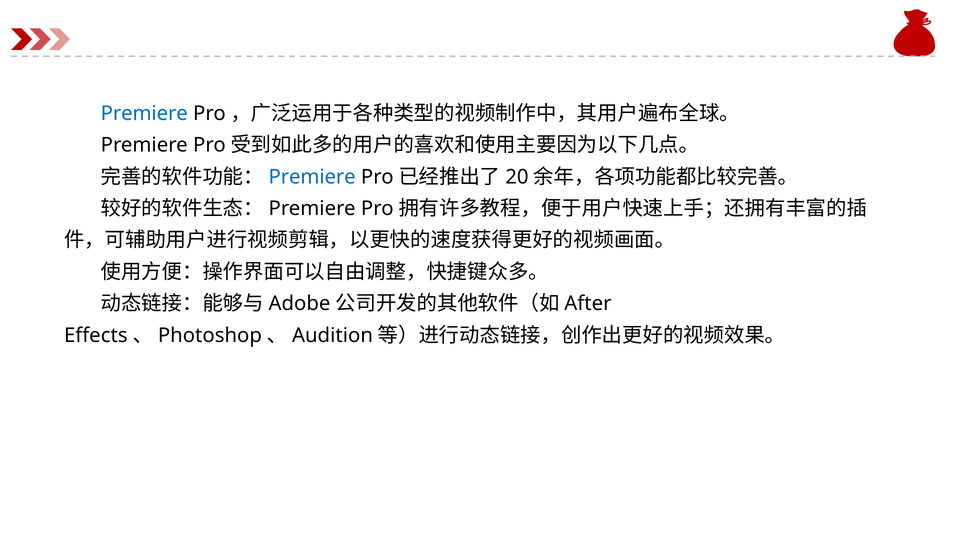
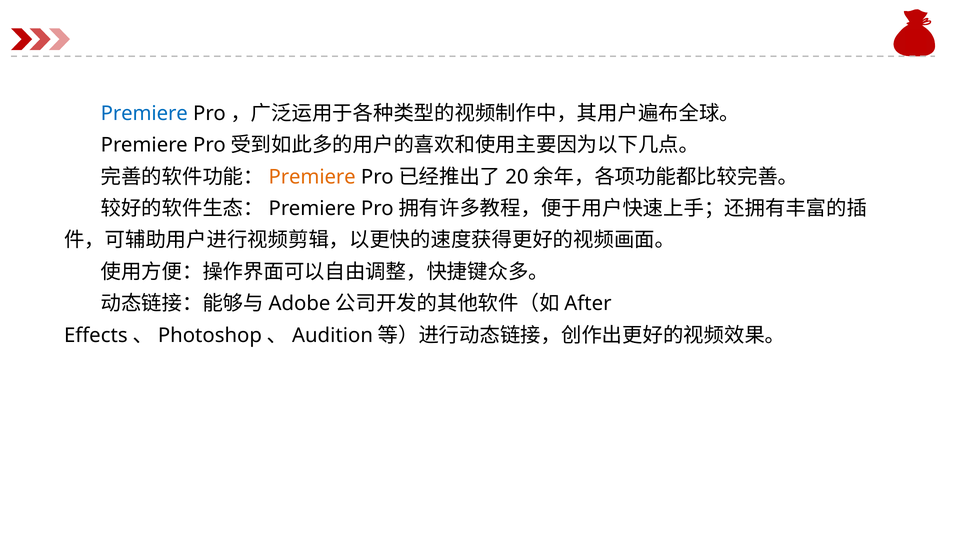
Premiere colour: blue -> orange (312, 177)
